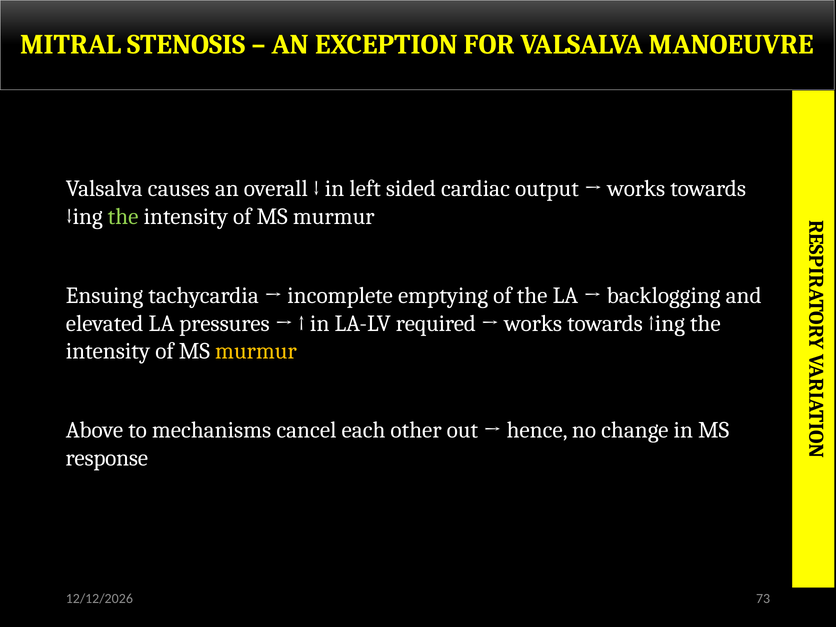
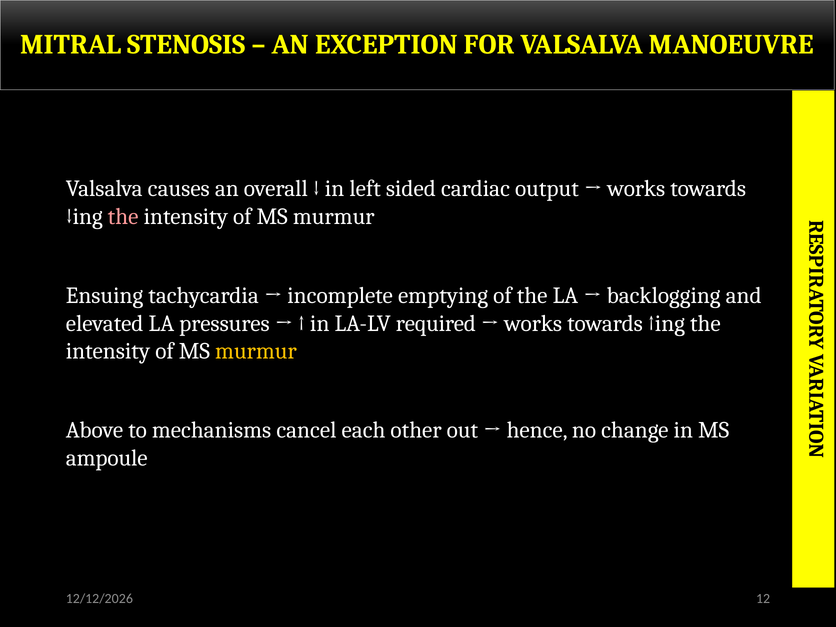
the colour: light green -> pink (123, 217)
response: response -> ampoule (107, 458)
73: 73 -> 12 (763, 599)
